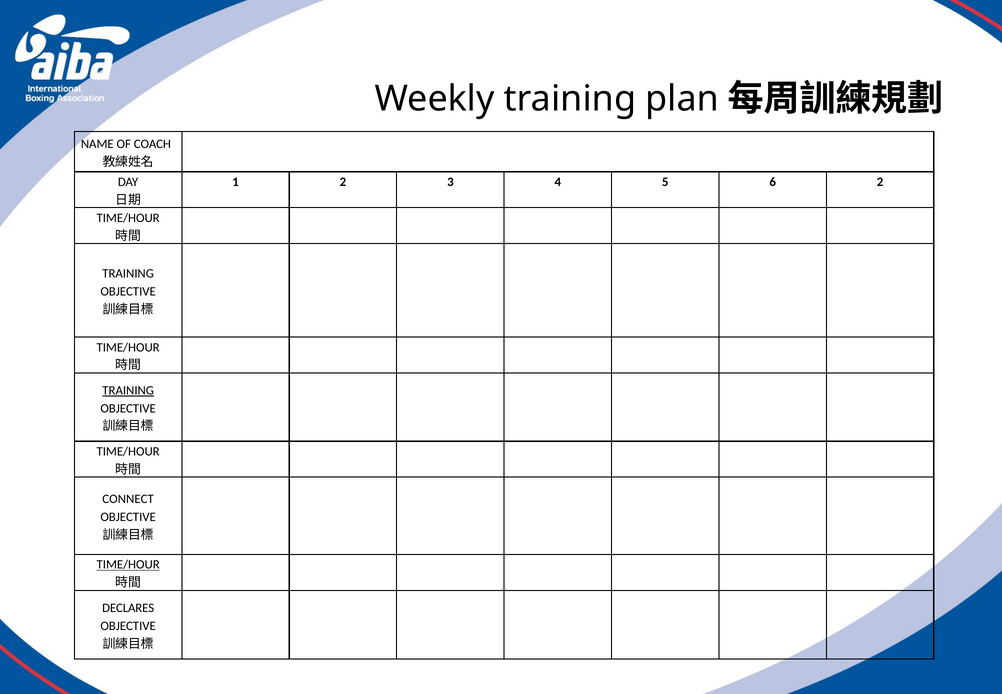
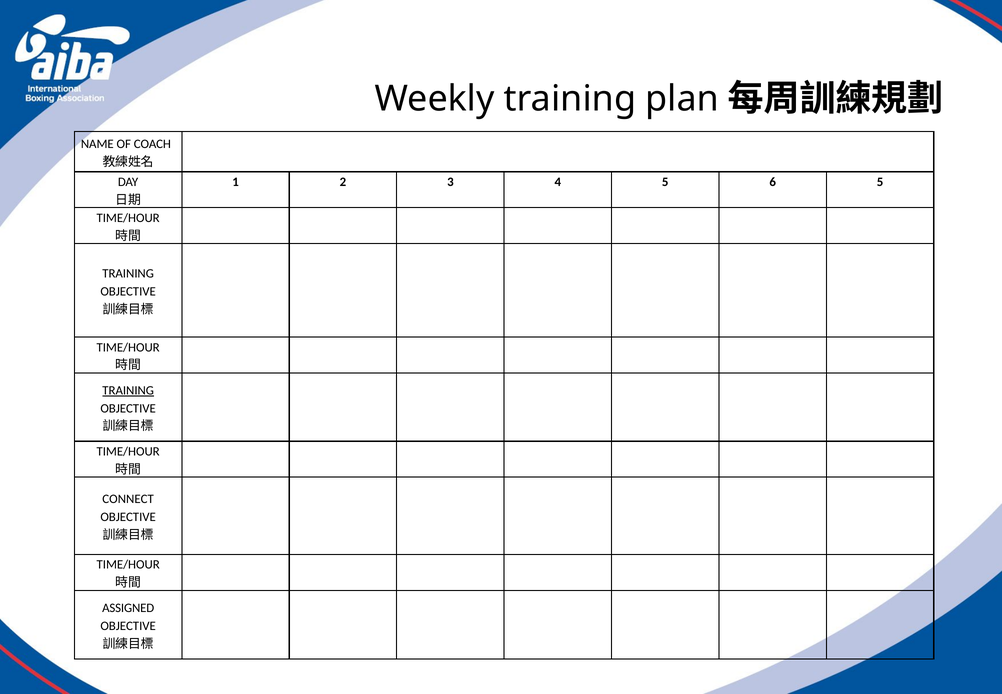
6 2: 2 -> 5 (880, 182)
TIME/HOUR underline: present -> none (128, 564)
DECLARES: DECLARES -> ASSIGNED (128, 608)
